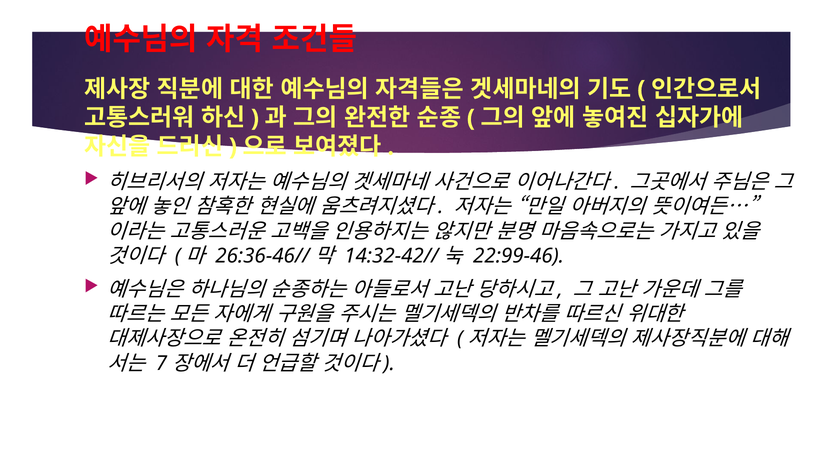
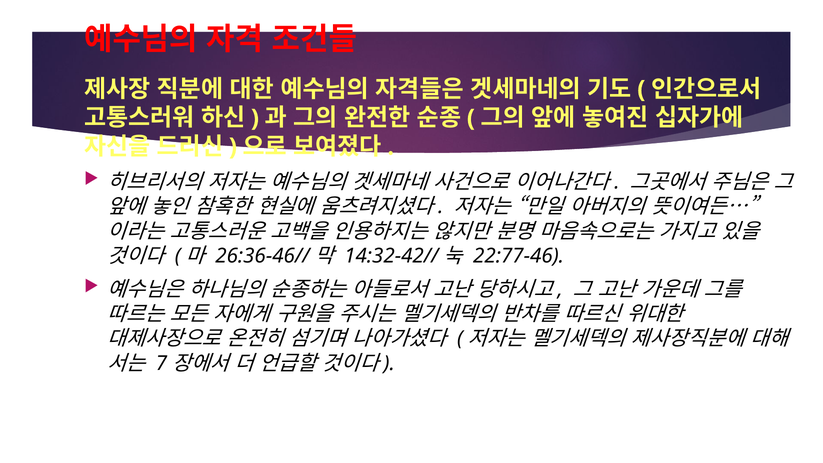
22:99-46: 22:99-46 -> 22:77-46 (519, 256)
